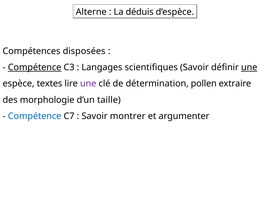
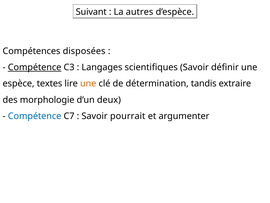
Alterne: Alterne -> Suivant (91, 12)
déduis: déduis -> autres (140, 12)
une underline: present -> none (249, 67)
une colour: purple -> orange (88, 83)
pollen: pollen -> tandis (204, 83)
taille: taille -> deux (109, 100)
montrer: montrer -> pourrait (128, 116)
